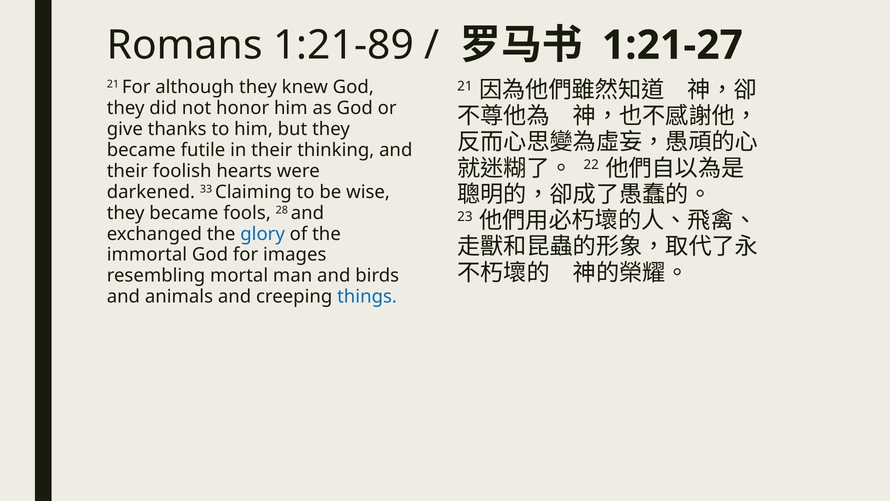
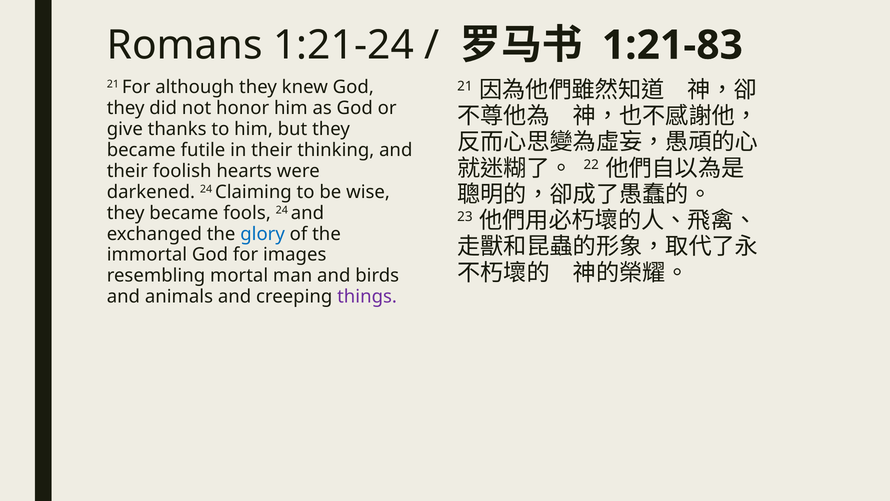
1:21-89: 1:21-89 -> 1:21-24 (344, 45)
1:21-27: 1:21-27 -> 1:21-83 (672, 45)
darkened 33: 33 -> 24 (206, 189)
fools 28: 28 -> 24 (282, 210)
things colour: blue -> purple (367, 296)
